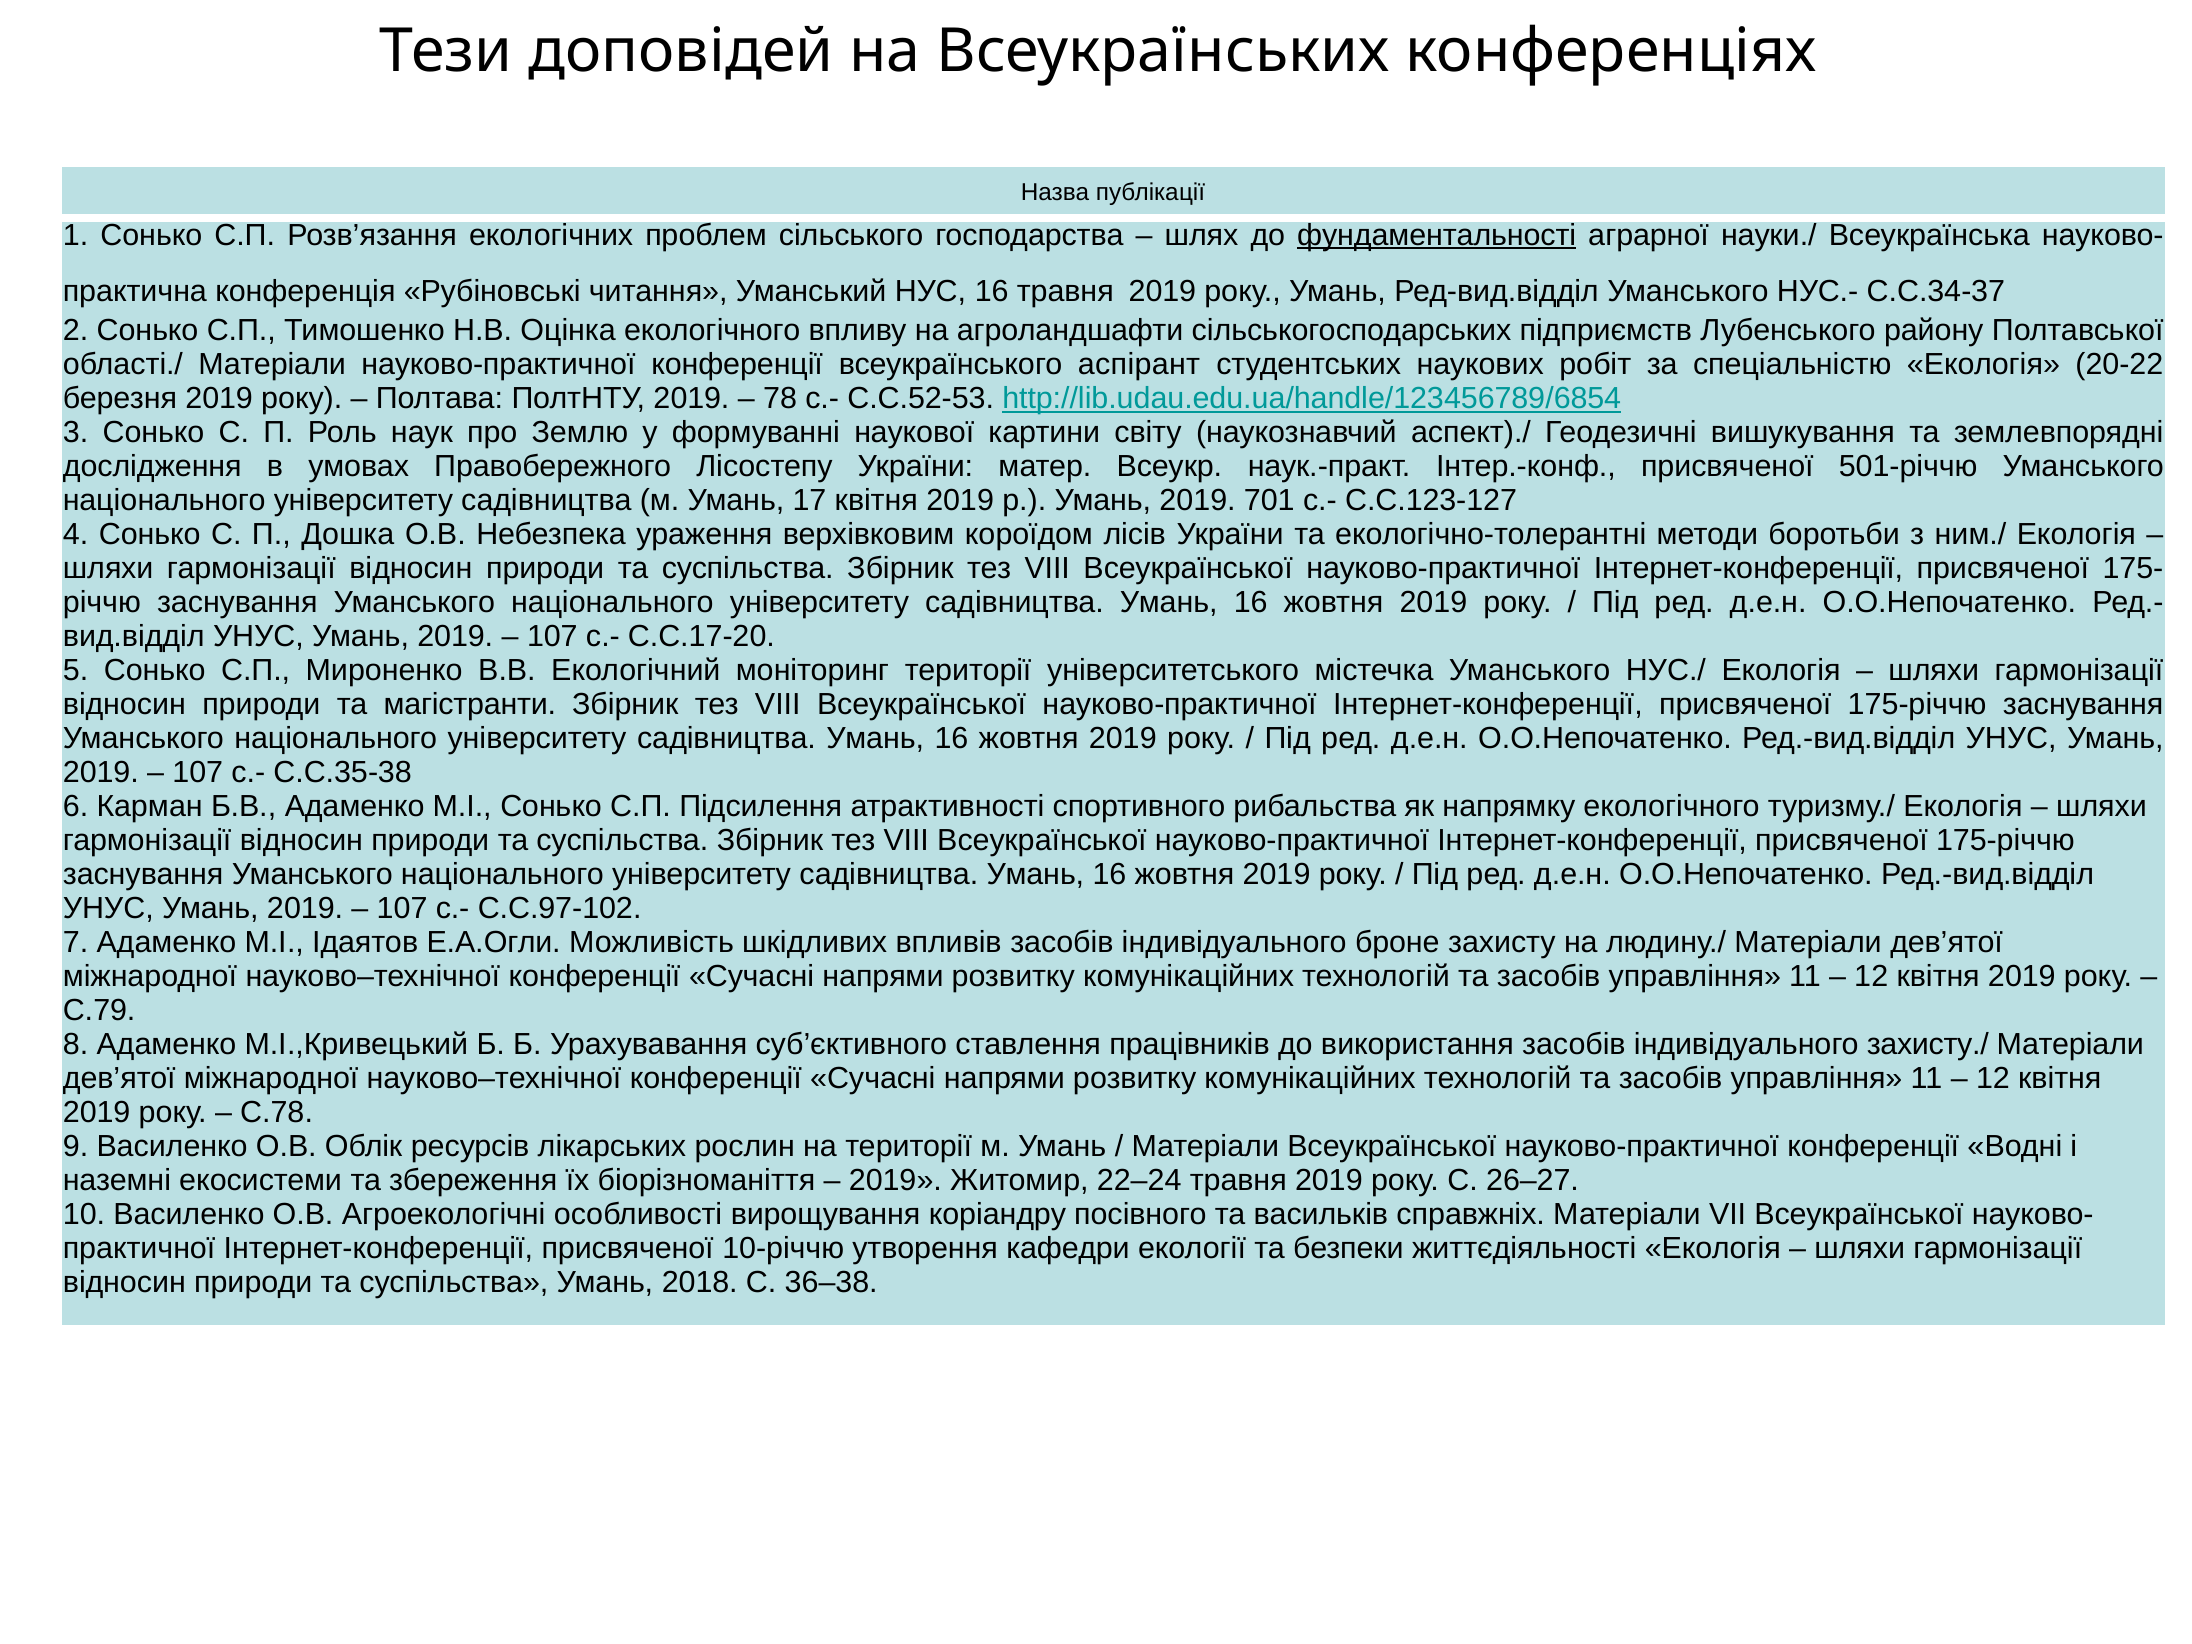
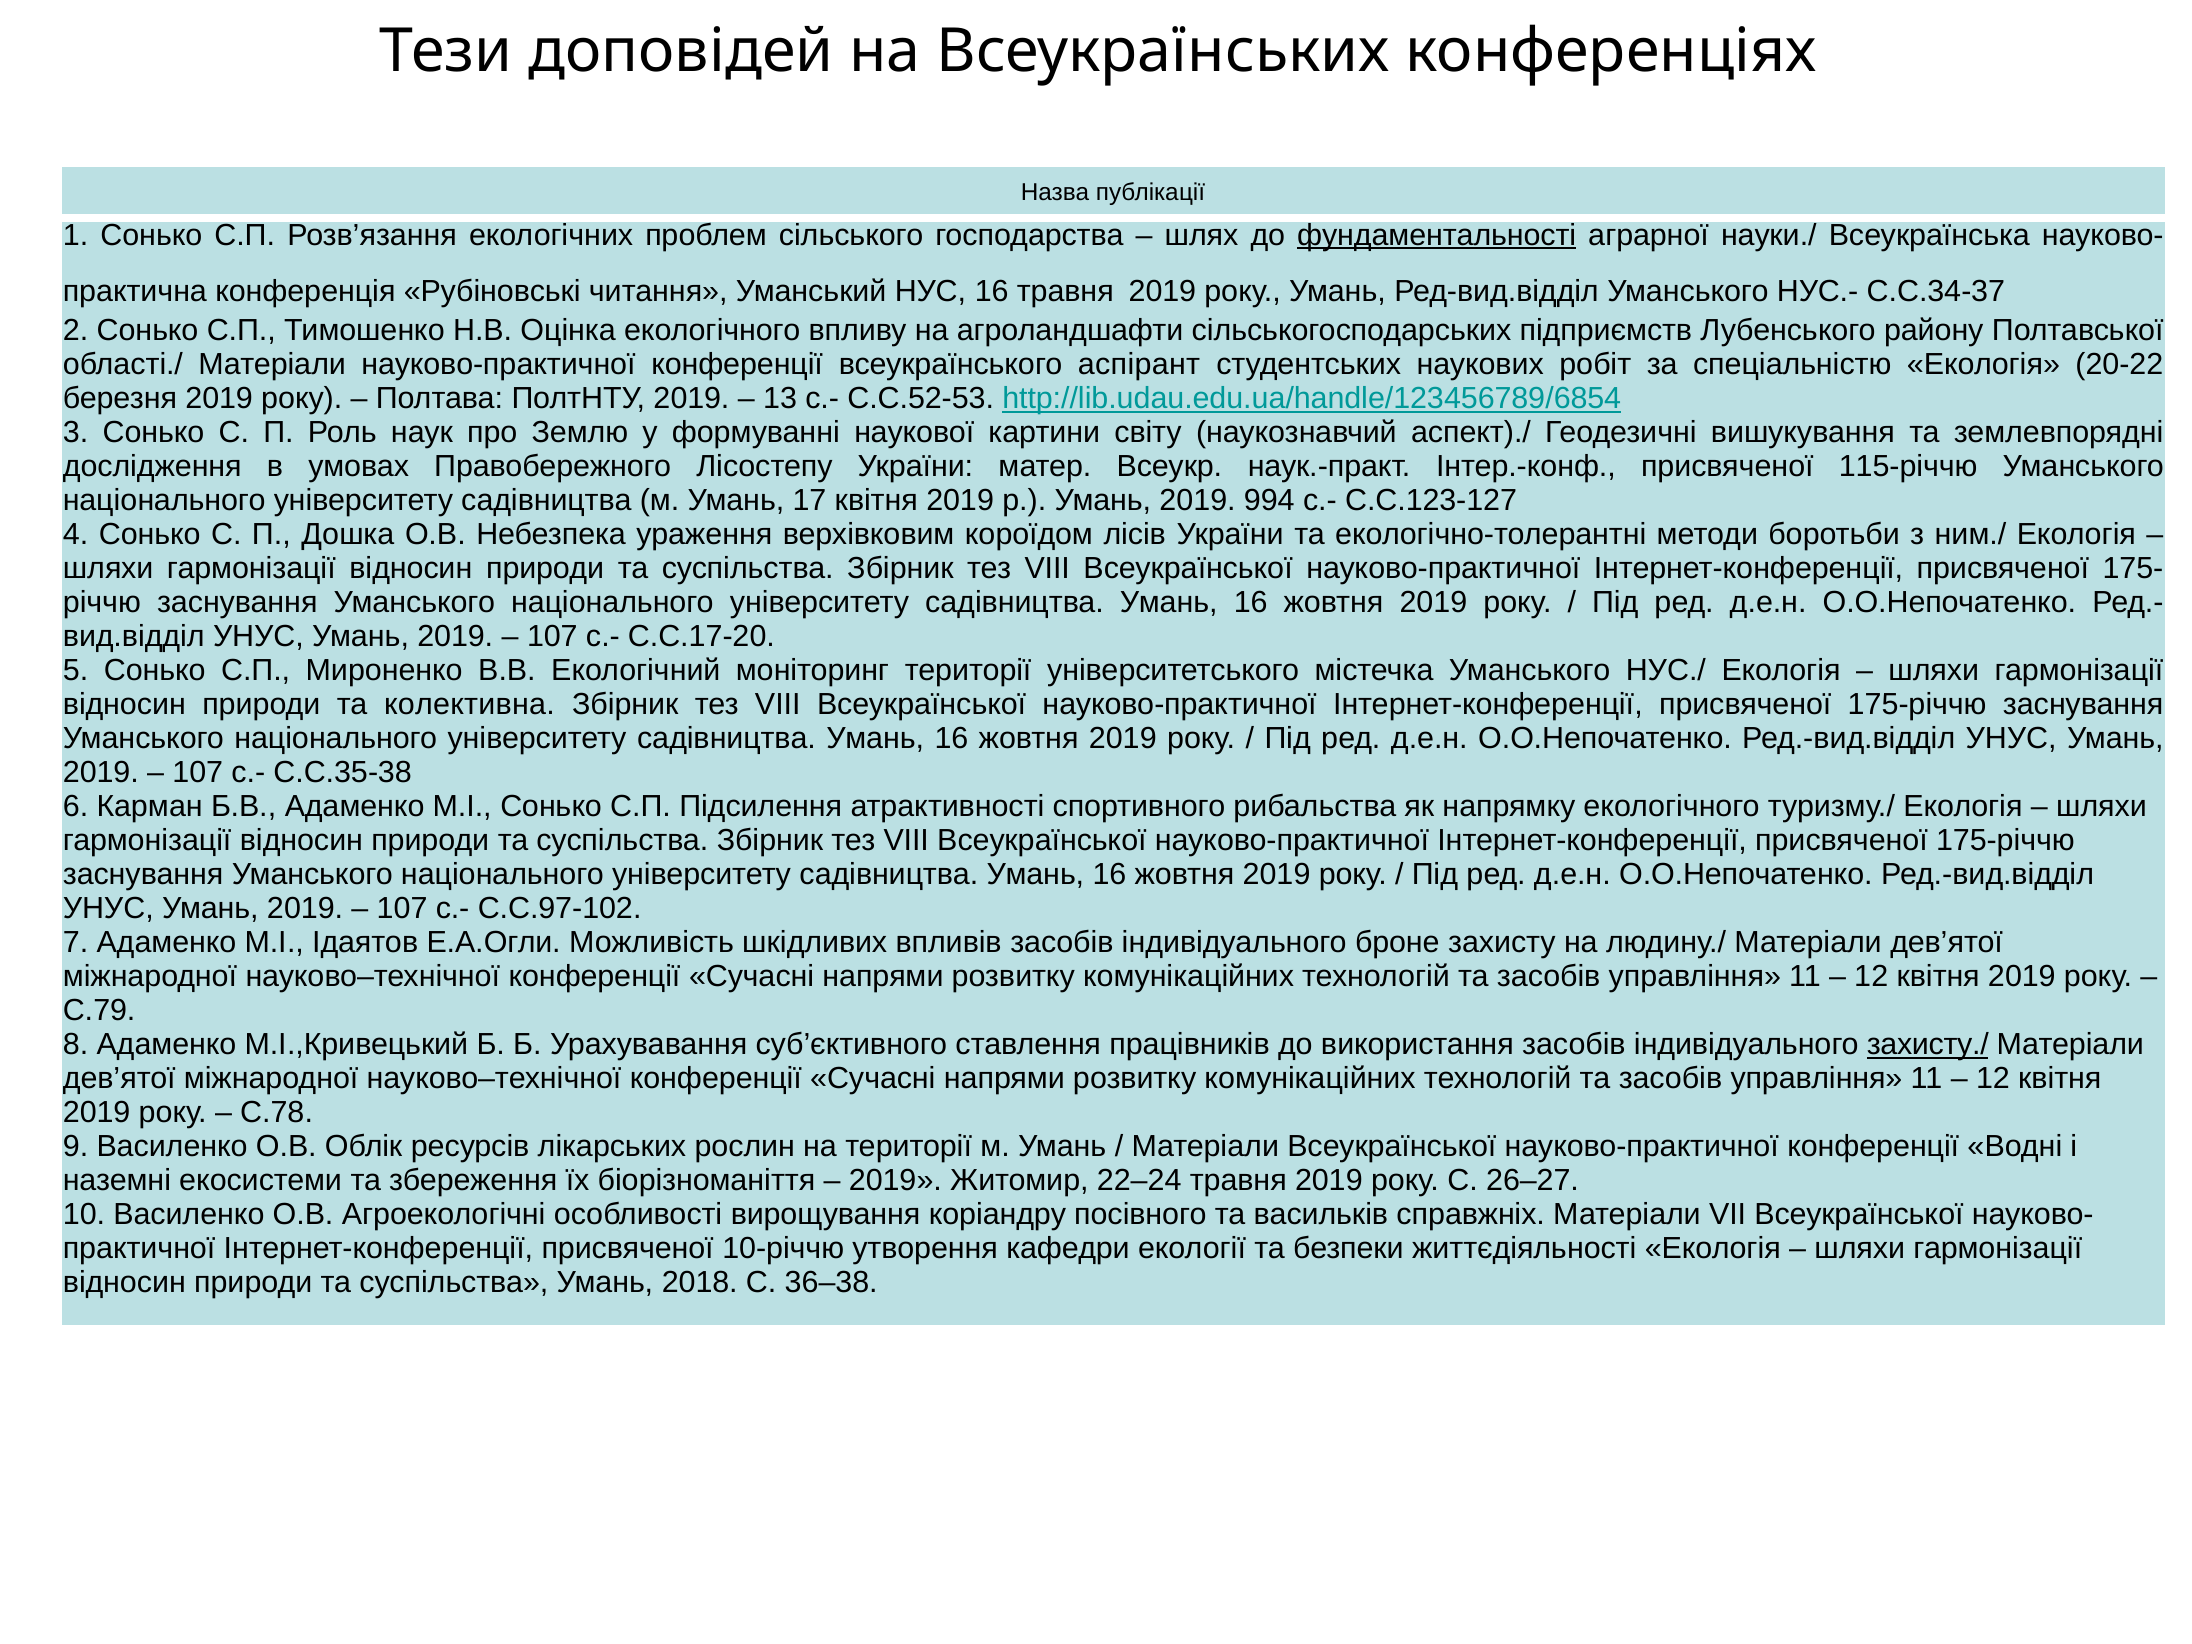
78: 78 -> 13 (780, 399)
501-річчю: 501-річчю -> 115-річчю (1908, 467)
701: 701 -> 994 (1269, 501)
магістранти: магістранти -> колективна (470, 705)
захисту./ underline: none -> present (1928, 1045)
